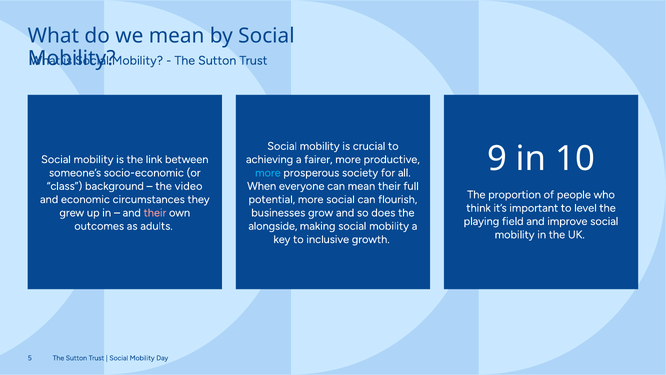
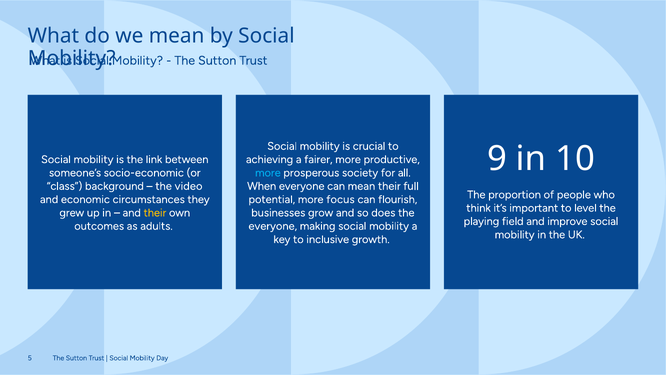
more social: social -> focus (340, 199)
their colour: pink -> yellow (155, 213)
alongside: alongside -> everyone (273, 226)
